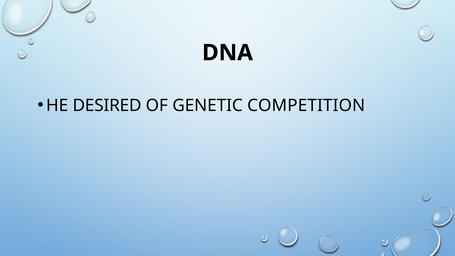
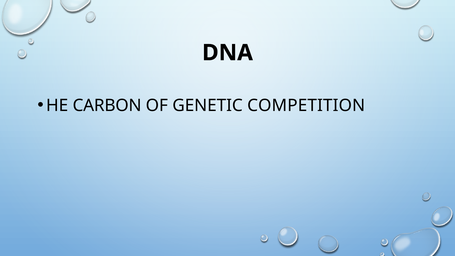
DESIRED: DESIRED -> CARBON (107, 106)
